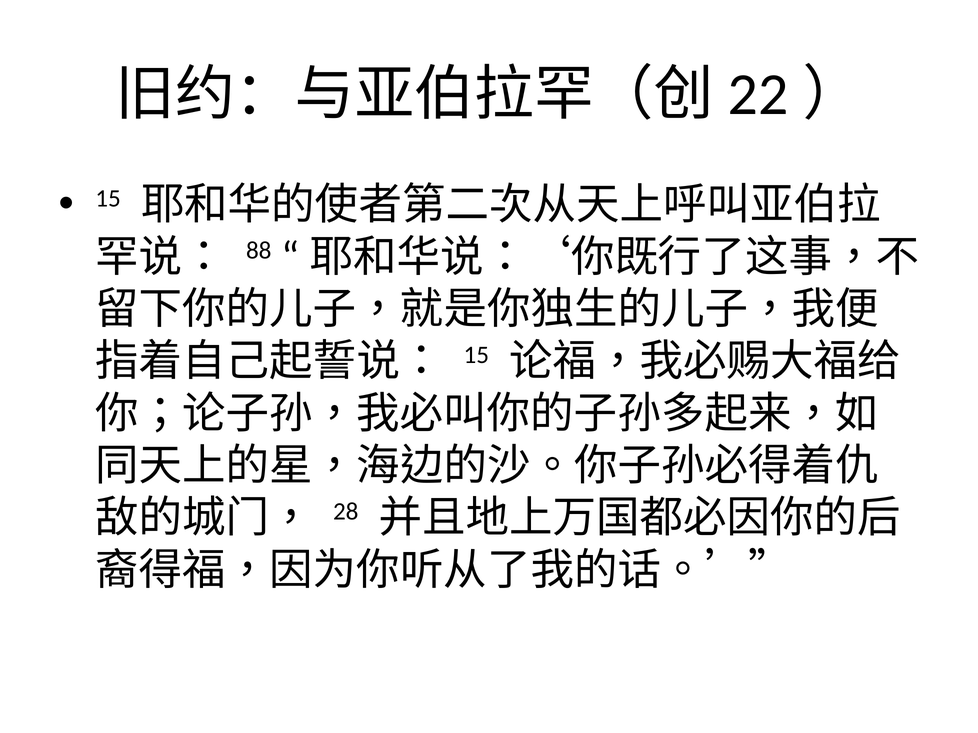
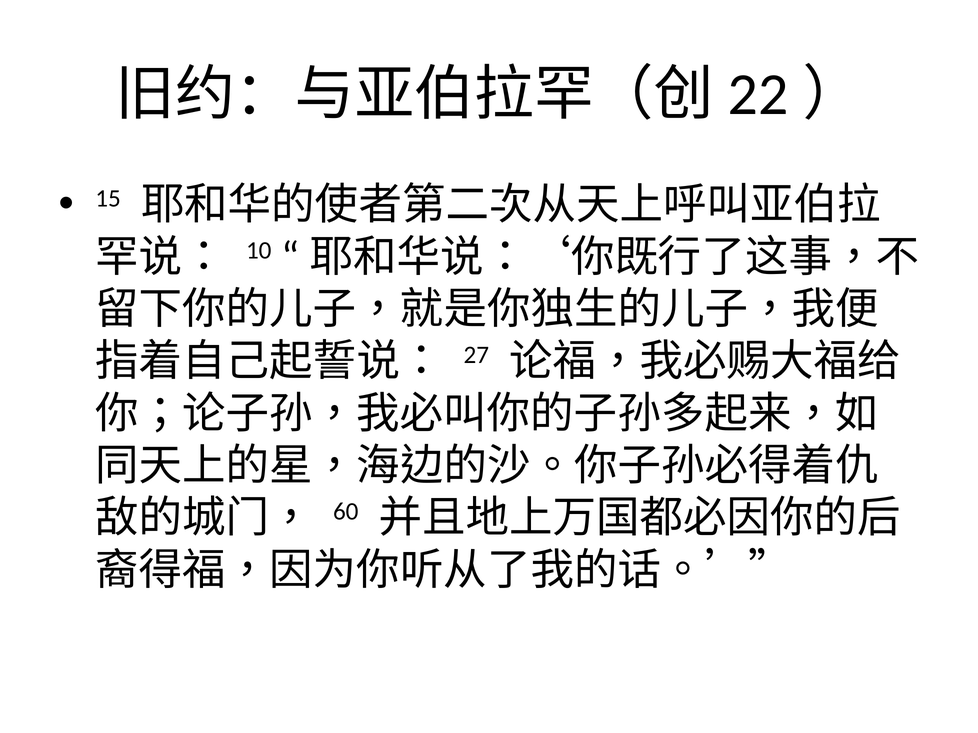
88: 88 -> 10 (259, 251)
15: 15 -> 27 (476, 355)
28: 28 -> 60 (346, 512)
